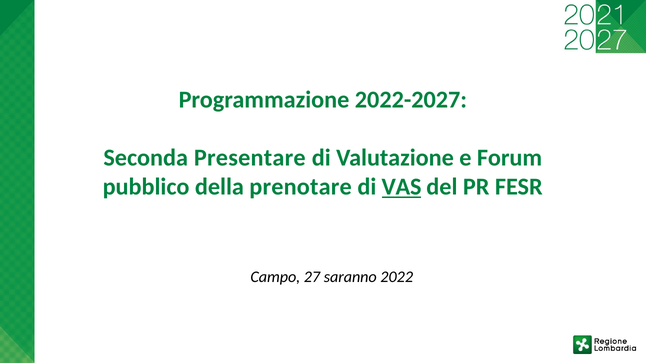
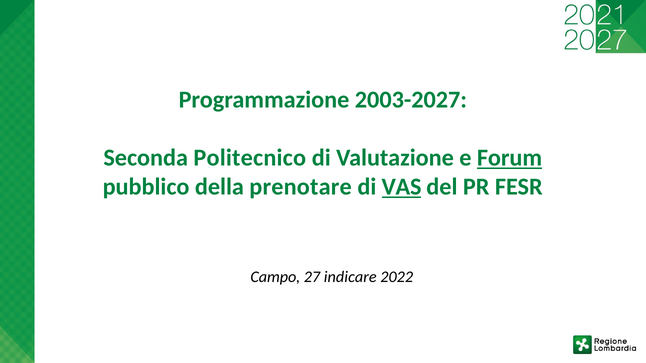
2022-2027: 2022-2027 -> 2003-2027 (411, 100)
Presentare: Presentare -> Politecnico (250, 158)
Forum underline: none -> present (510, 158)
saranno: saranno -> indicare (350, 277)
